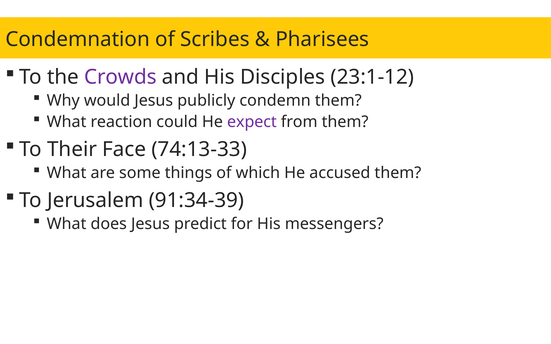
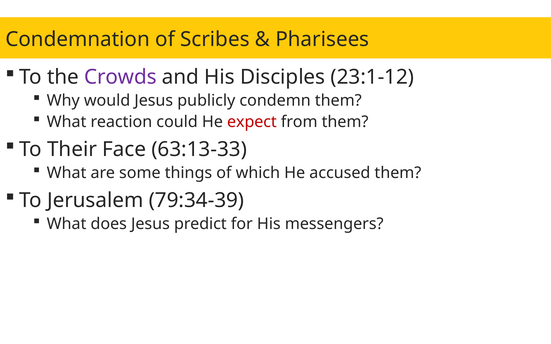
expect colour: purple -> red (252, 122)
74:13-33: 74:13-33 -> 63:13-33 (199, 149)
91:34-39: 91:34-39 -> 79:34-39 (196, 201)
